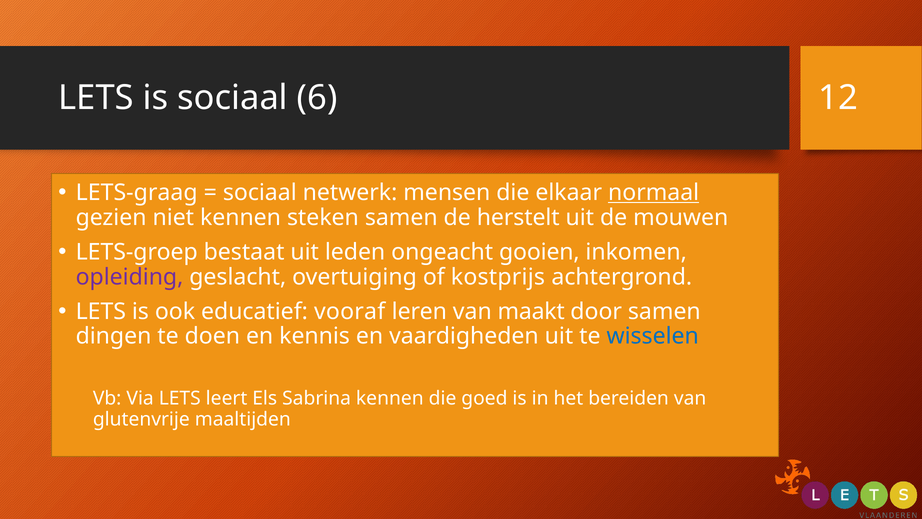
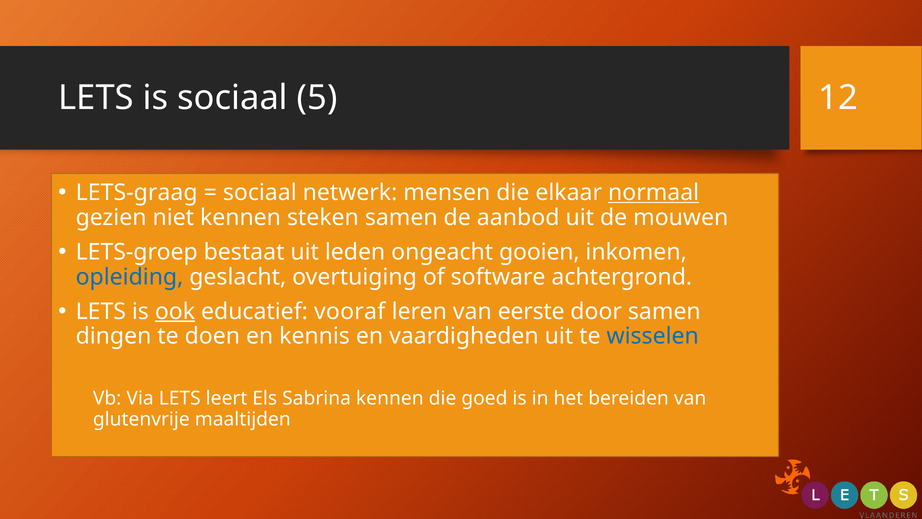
6: 6 -> 5 (317, 98)
herstelt: herstelt -> aanbod (518, 217)
opleiding colour: purple -> blue (130, 277)
kostprijs: kostprijs -> software (498, 277)
ook underline: none -> present (175, 311)
maakt: maakt -> eerste (531, 311)
